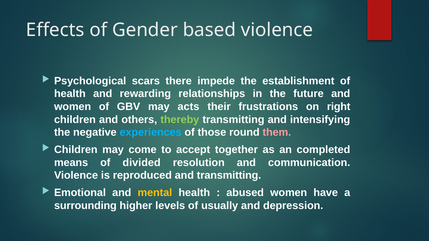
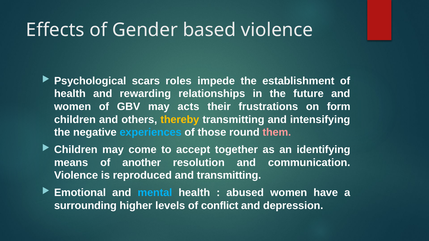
there: there -> roles (179, 81)
right: right -> form (339, 107)
thereby colour: light green -> yellow (180, 120)
completed: completed -> identifying (323, 150)
divided: divided -> another (142, 163)
mental colour: yellow -> light blue (155, 193)
usually: usually -> conflict (220, 206)
